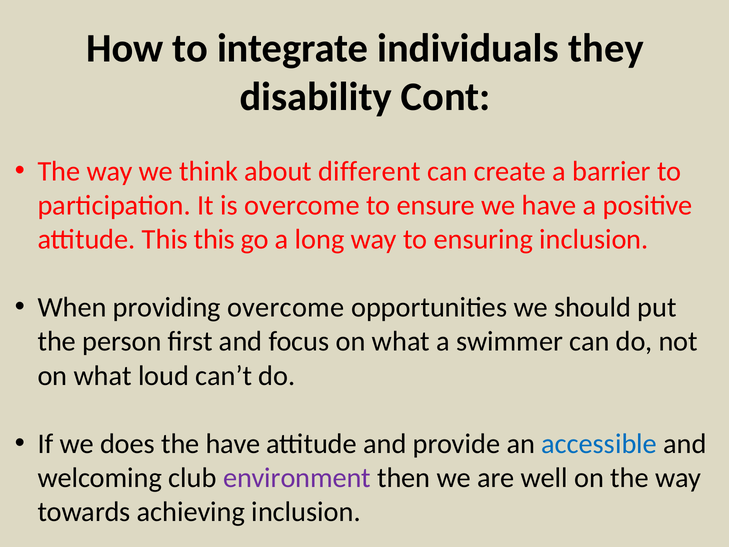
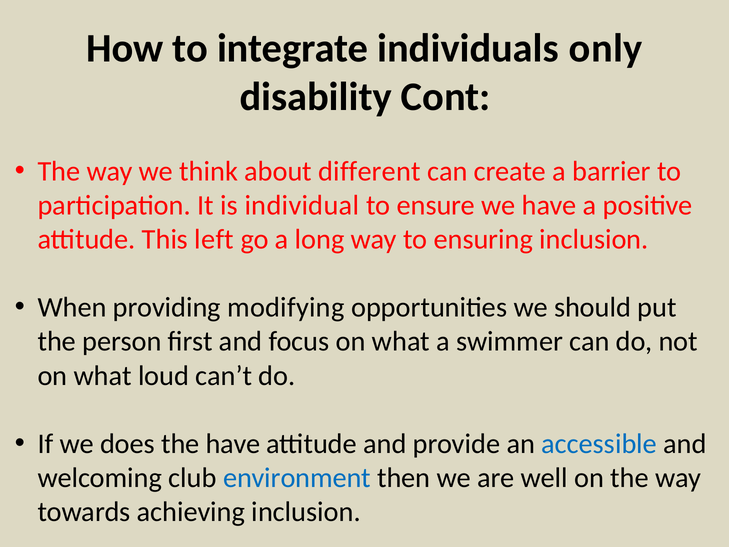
they: they -> only (606, 48)
is overcome: overcome -> individual (302, 205)
This this: this -> left (214, 239)
providing overcome: overcome -> modifying (286, 307)
environment colour: purple -> blue (297, 478)
